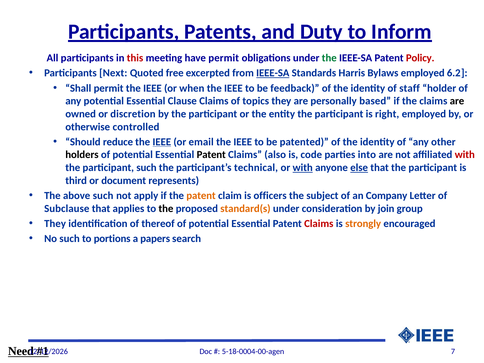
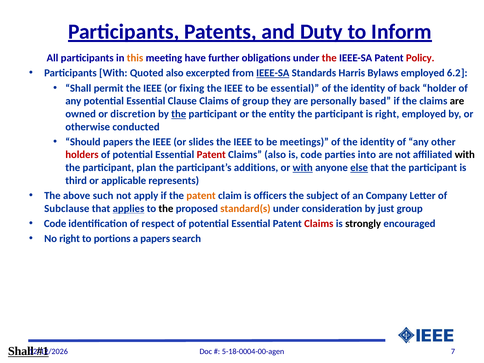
this colour: red -> orange (135, 58)
have permit: permit -> further (224, 58)
the colour: green -> red (329, 58)
Participants Next: Next -> With (113, 73)
Quoted free: free -> also (175, 73)
when: when -> fixing (192, 88)
be feedback: feedback -> essential (295, 88)
staff: staff -> back (410, 88)
of topics: topics -> group (256, 101)
the underline: none -> present (179, 114)
controlled: controlled -> conducted (136, 127)
Should reduce: reduce -> papers (118, 142)
IEEE underline: present -> none (162, 142)
email: email -> slides (201, 142)
patented: patented -> meetings (304, 142)
holders colour: black -> red (82, 155)
Patent colour: black -> red (211, 155)
with colour: red -> black (465, 155)
participant such: such -> plan (146, 168)
technical: technical -> additions (256, 168)
document: document -> applicable (124, 181)
applies underline: none -> present (128, 209)
join: join -> just (386, 209)
They: They -> Code (55, 224)
thereof: thereof -> respect (158, 224)
strongly colour: orange -> black (363, 224)
No such: such -> right (70, 239)
Need: Need -> Shall (21, 351)
